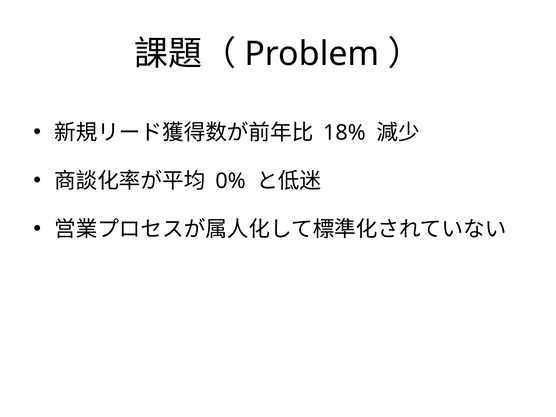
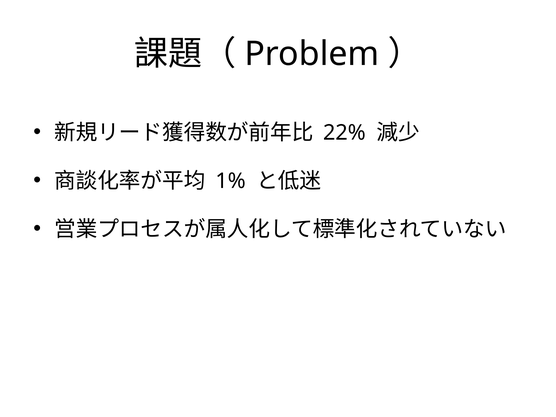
18%: 18% -> 22% (345, 133)
0%: 0% -> 1% (231, 181)
